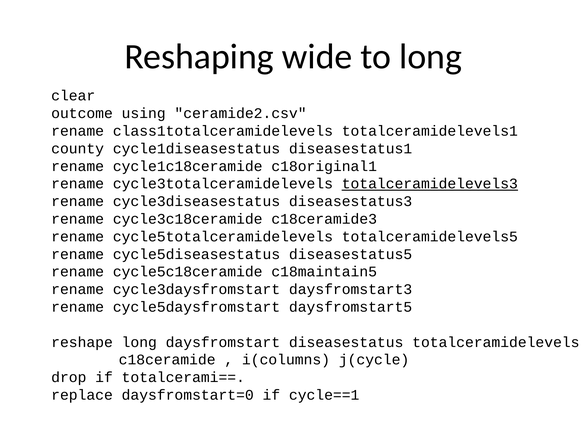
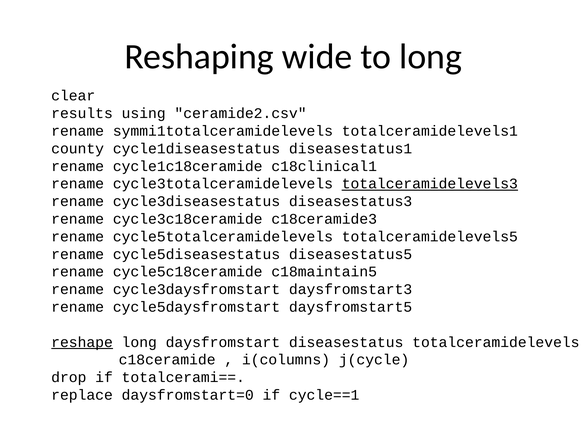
outcome: outcome -> results (82, 113)
class1totalceramidelevels: class1totalceramidelevels -> symmi1totalceramidelevels (223, 131)
c18original1: c18original1 -> c18clinical1 (324, 166)
reshape underline: none -> present (82, 342)
